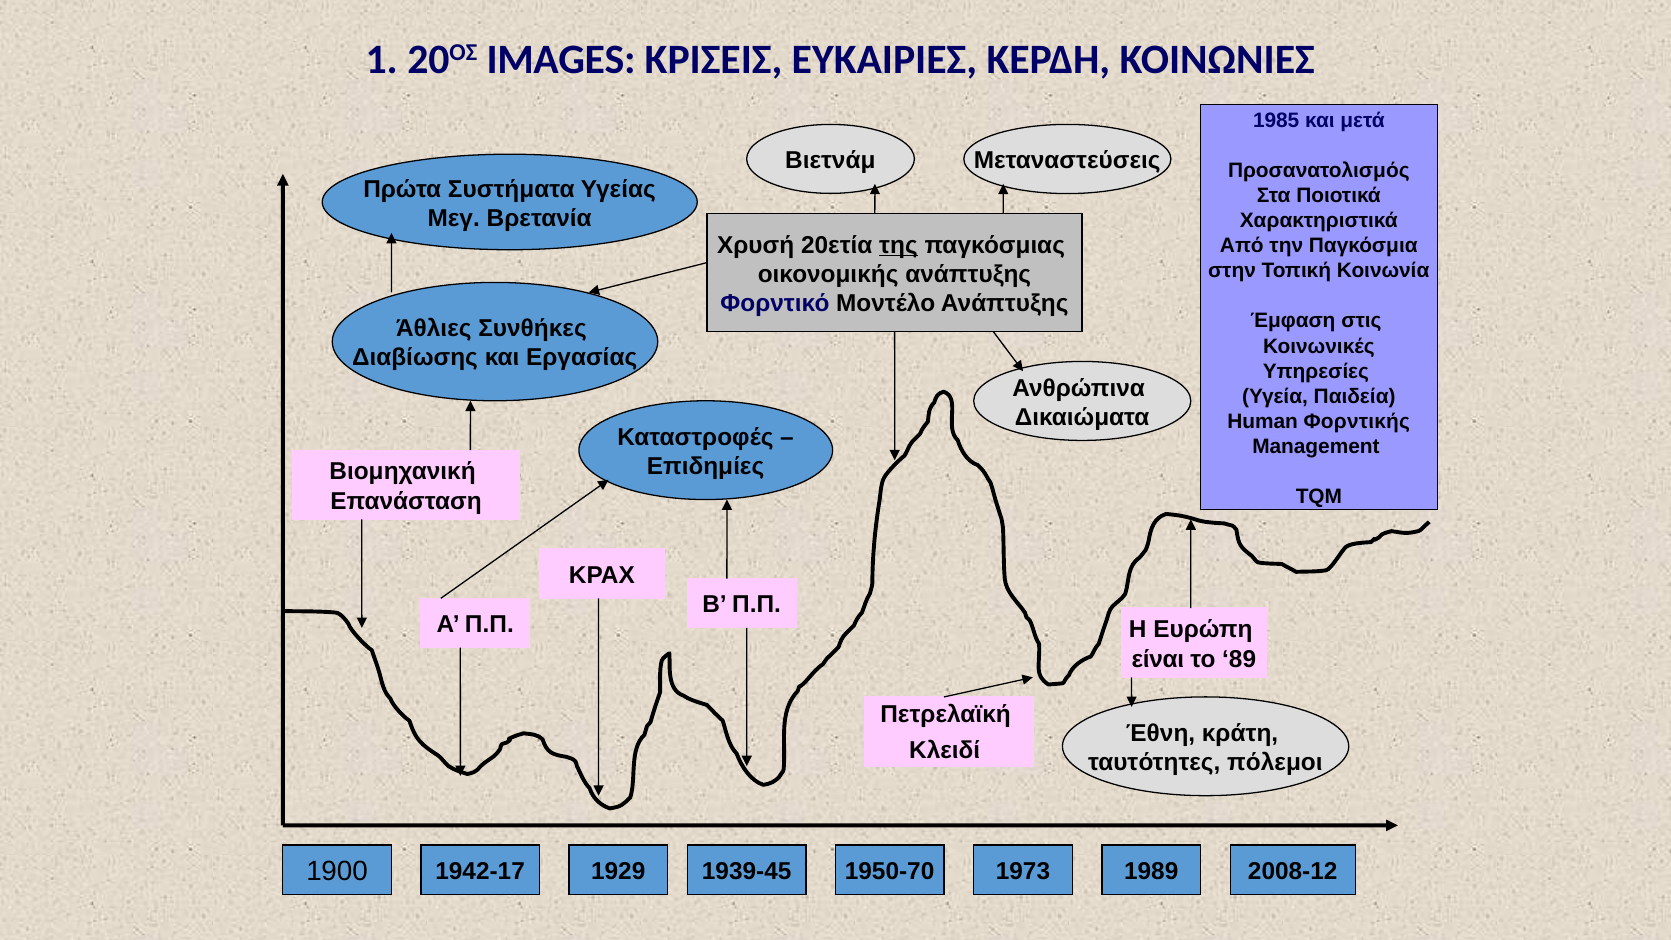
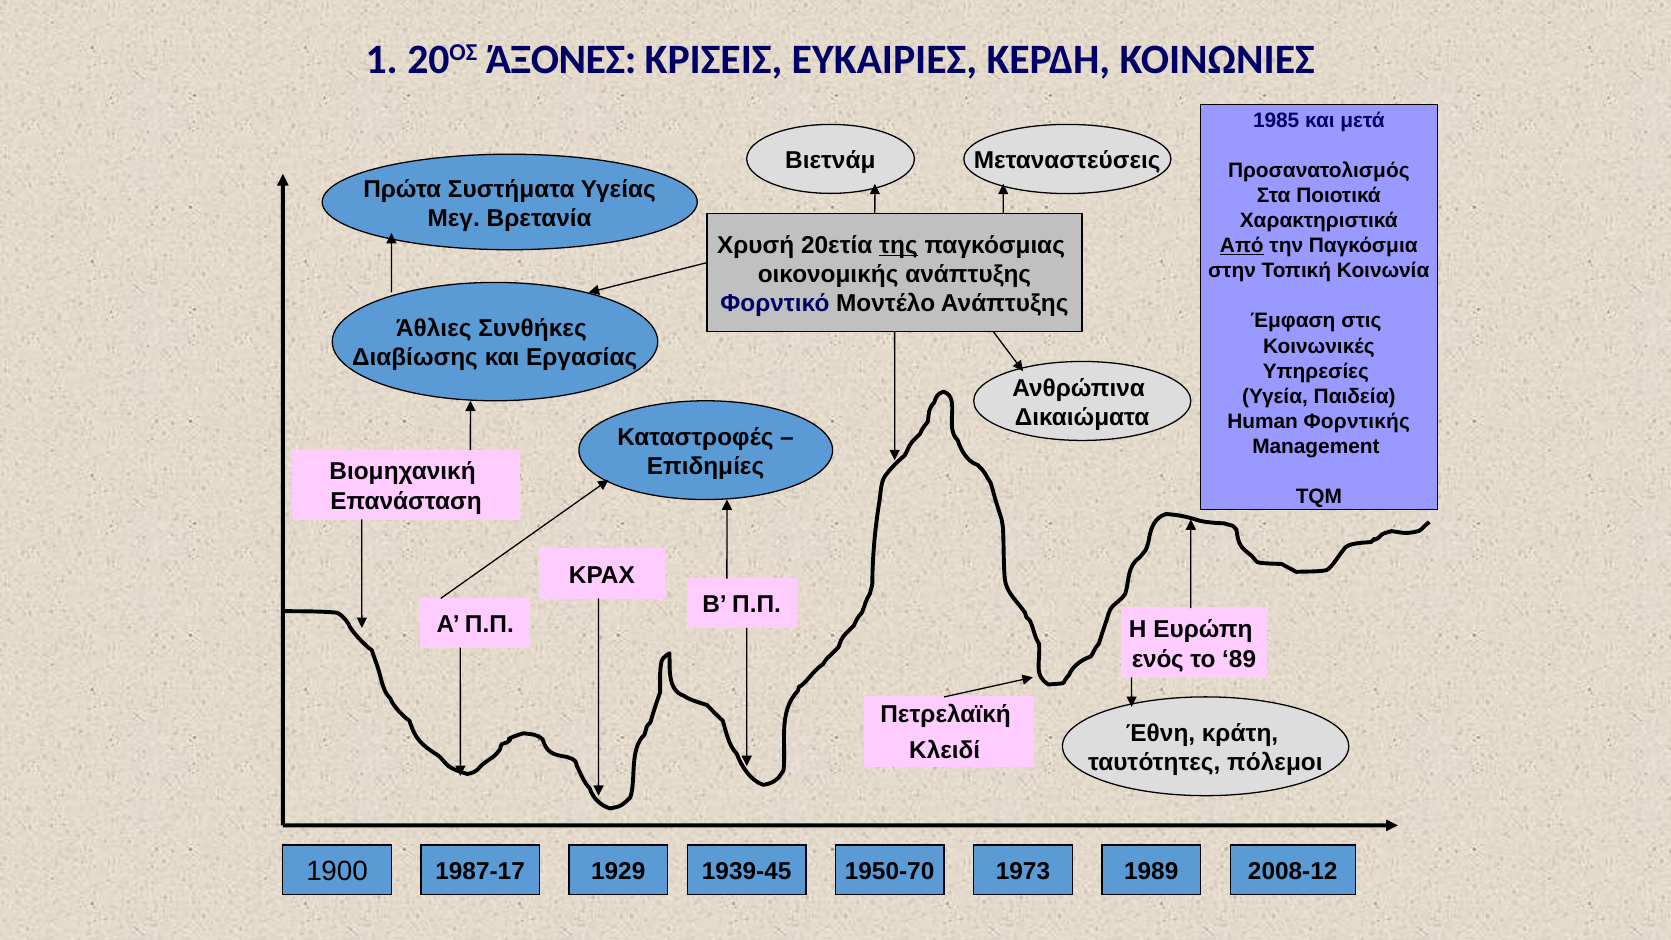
IMAGES: IMAGES -> ΆΞΟΝΕΣ (561, 59)
Από underline: none -> present (1242, 246)
είναι: είναι -> ενός (1158, 659)
1942-17: 1942-17 -> 1987-17 (480, 871)
